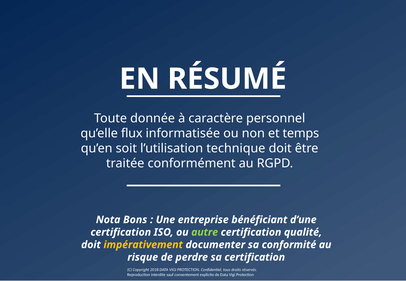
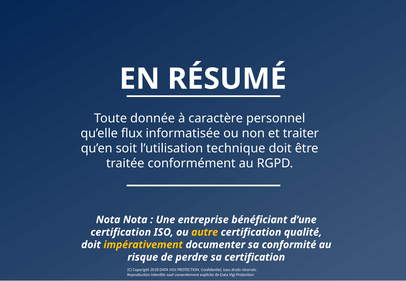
temps: temps -> traiter (301, 134)
Nota Bons: Bons -> Nota (135, 220)
autre colour: light green -> yellow (205, 232)
